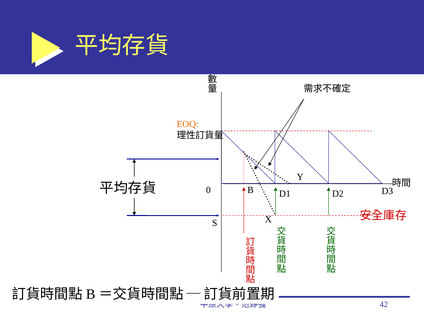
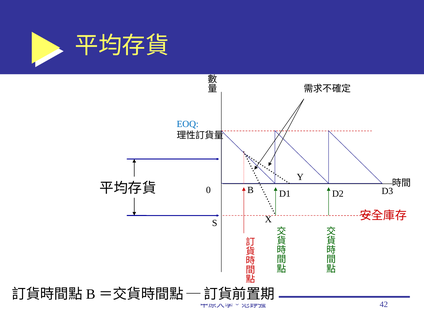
EOQ colour: orange -> blue (188, 124)
